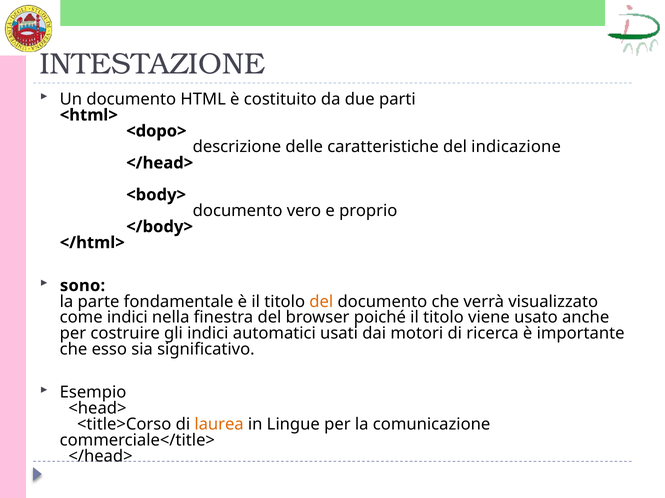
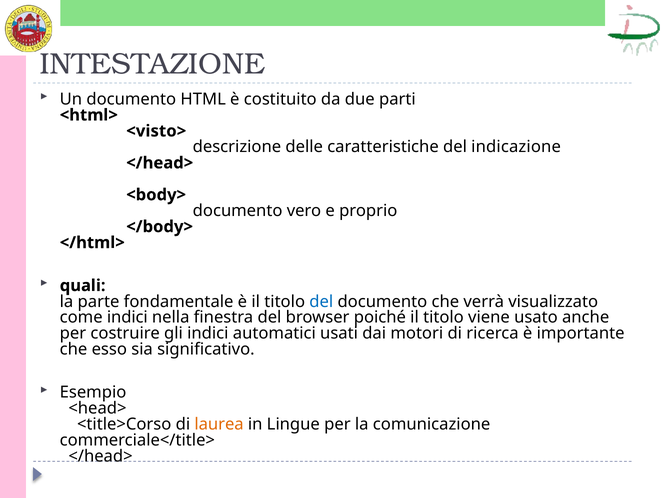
<dopo>: <dopo> -> <visto> (156, 131)
sono: sono -> quali (83, 286)
del colour: orange -> blue (321, 302)
